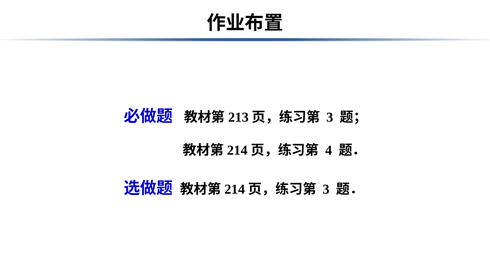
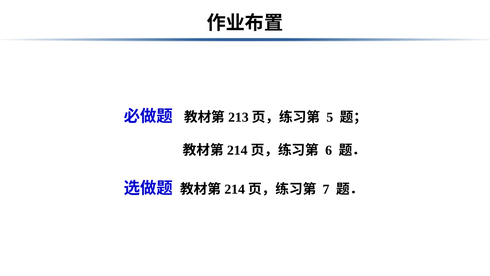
3: 3 -> 5 (330, 117)
4: 4 -> 6 (329, 150)
3: 3 -> 7 (326, 189)
